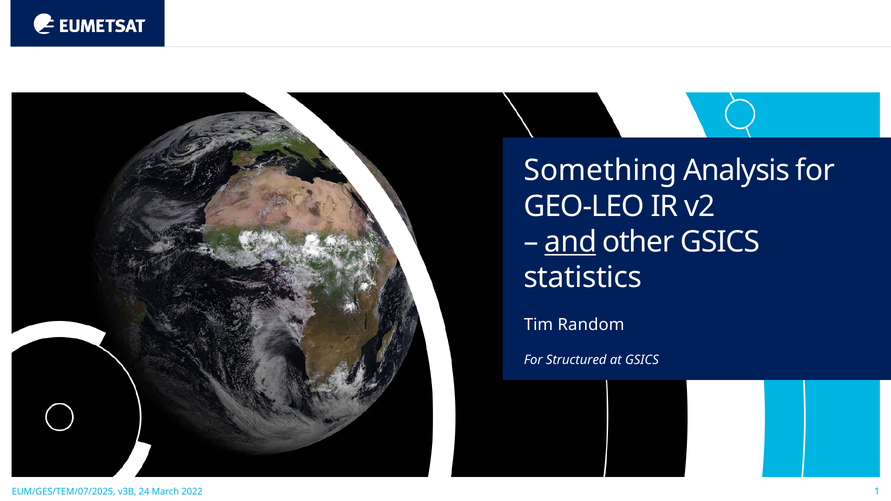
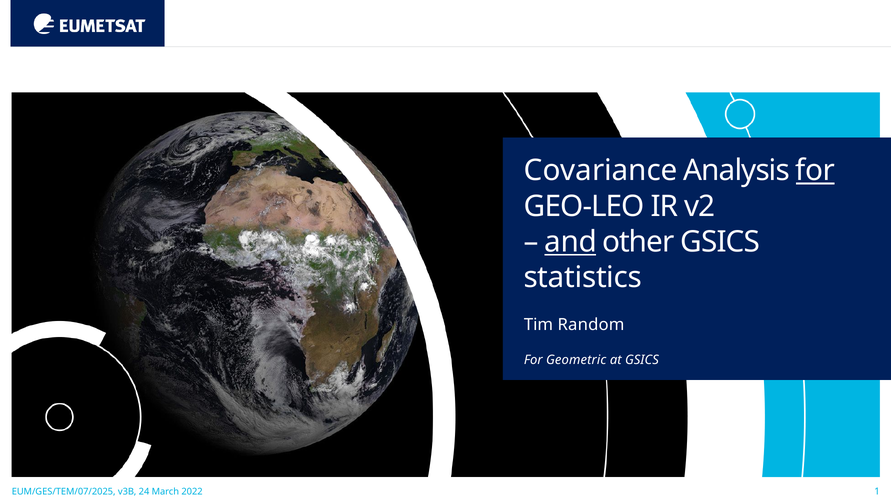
Something: Something -> Covariance (601, 171)
for underline: none -> present (815, 171)
Structured: Structured -> Geometric (576, 360)
